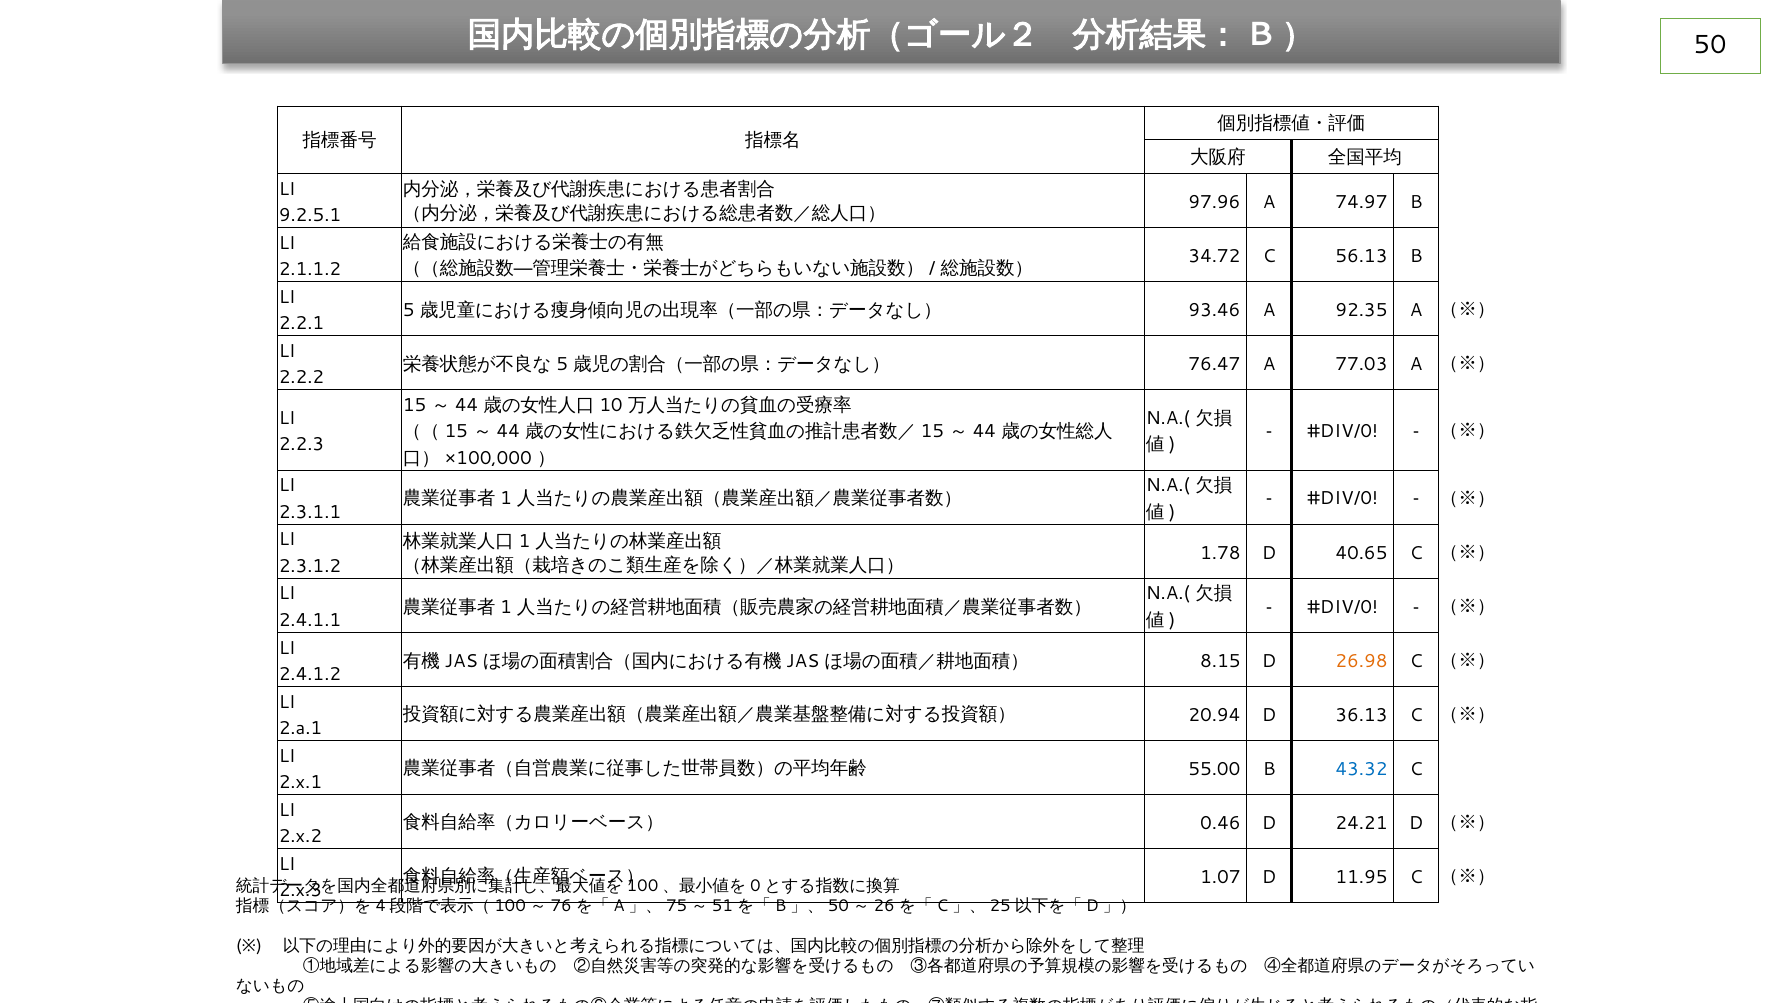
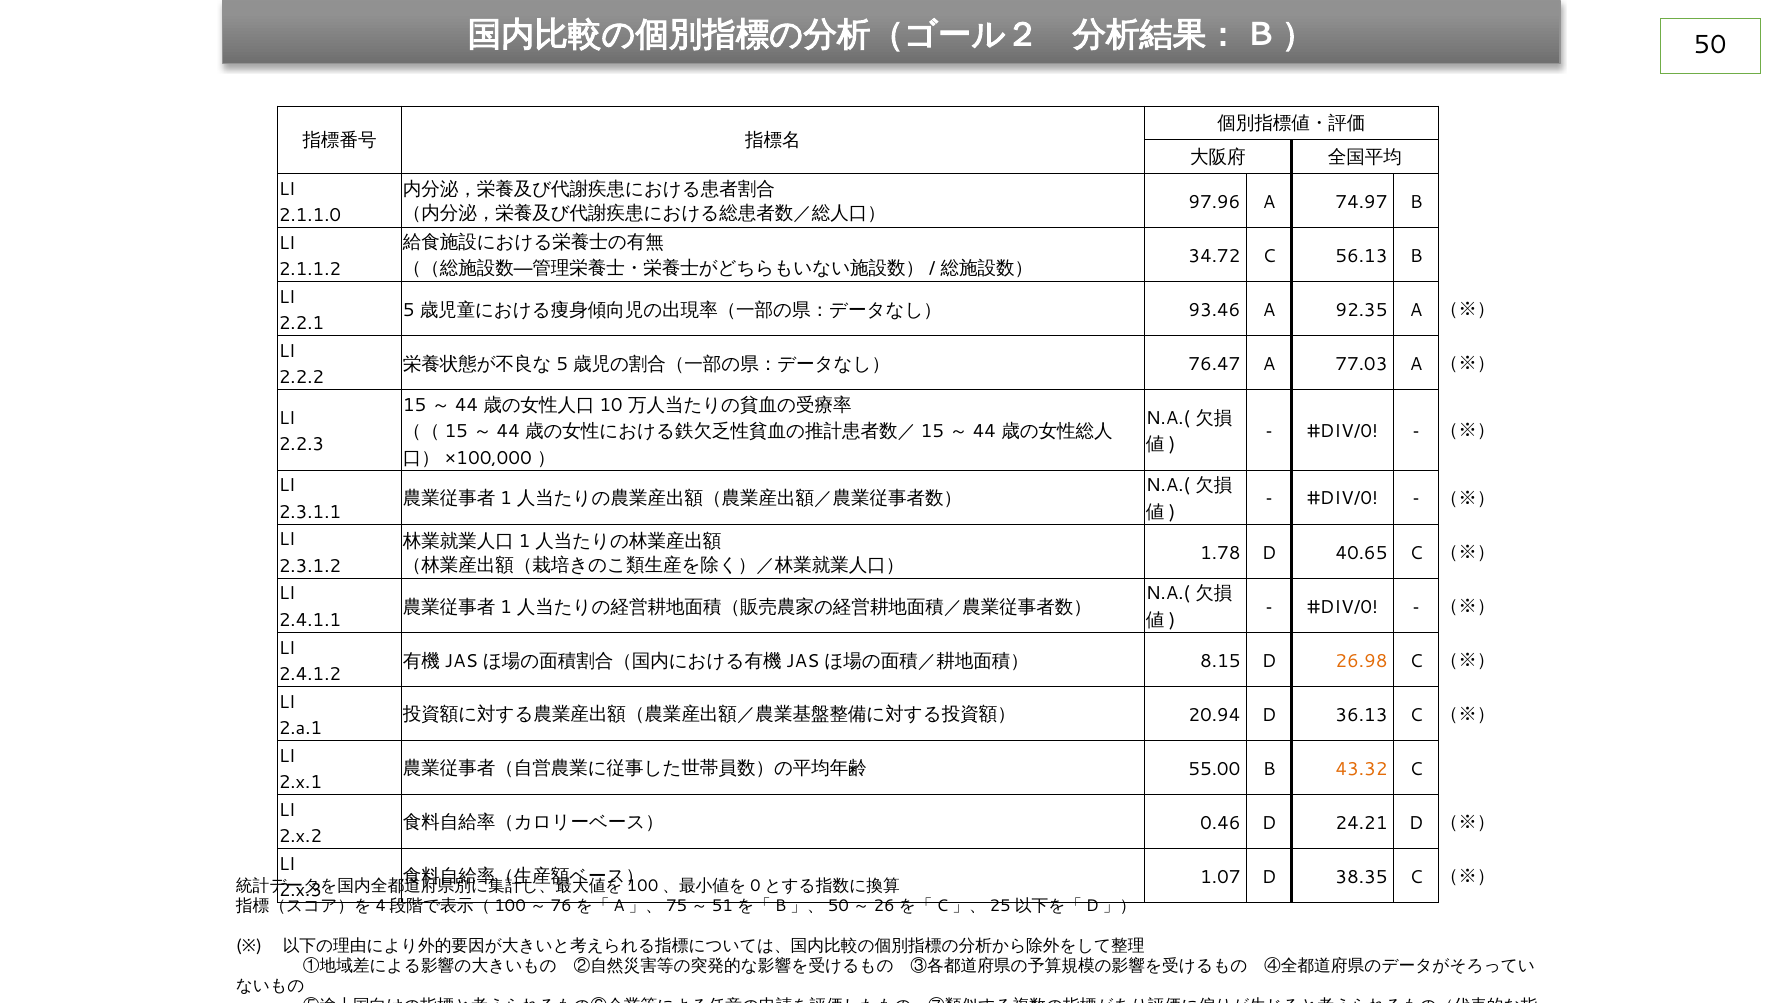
9.2.5.1: 9.2.5.1 -> 2.1.1.0 (310, 215)
43.32 colour: blue -> orange (1362, 769)
11.95: 11.95 -> 38.35 (1362, 877)
